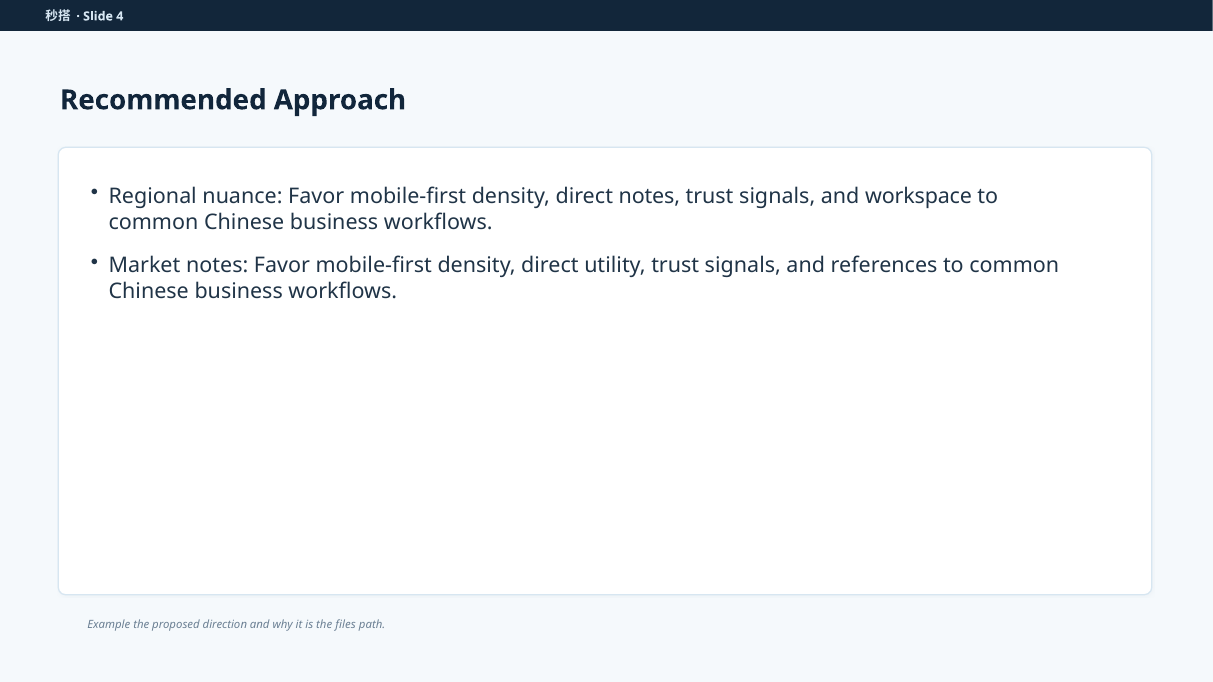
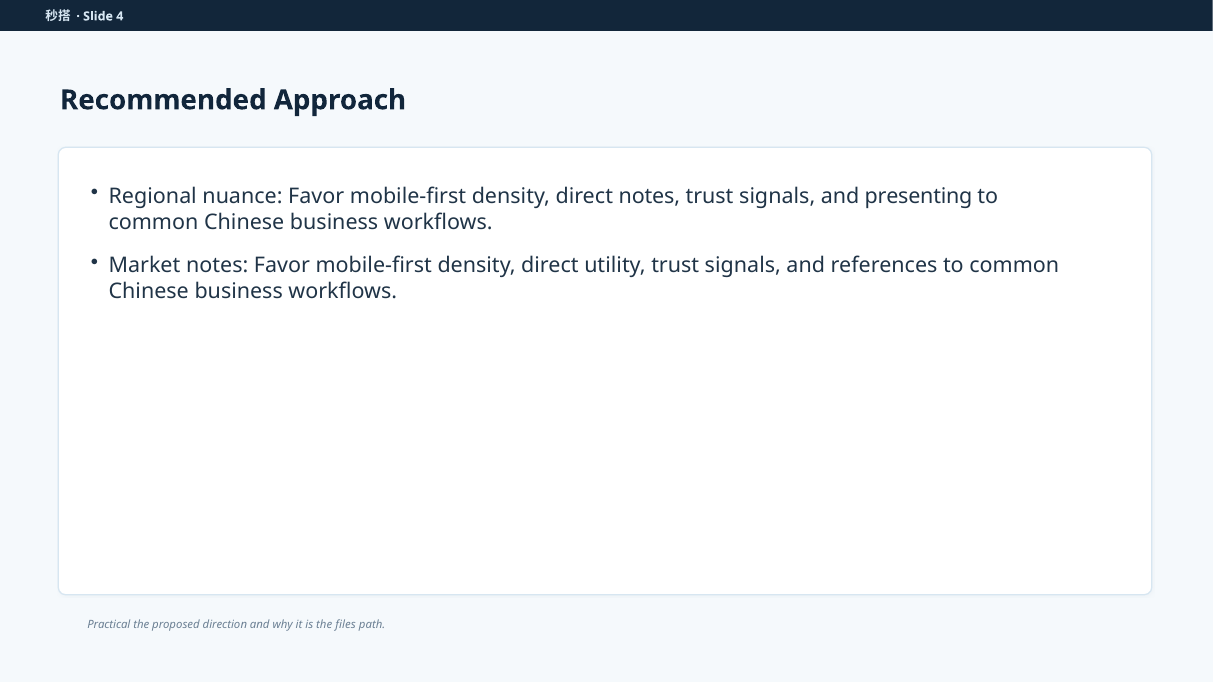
workspace: workspace -> presenting (919, 196)
Example: Example -> Practical (109, 625)
